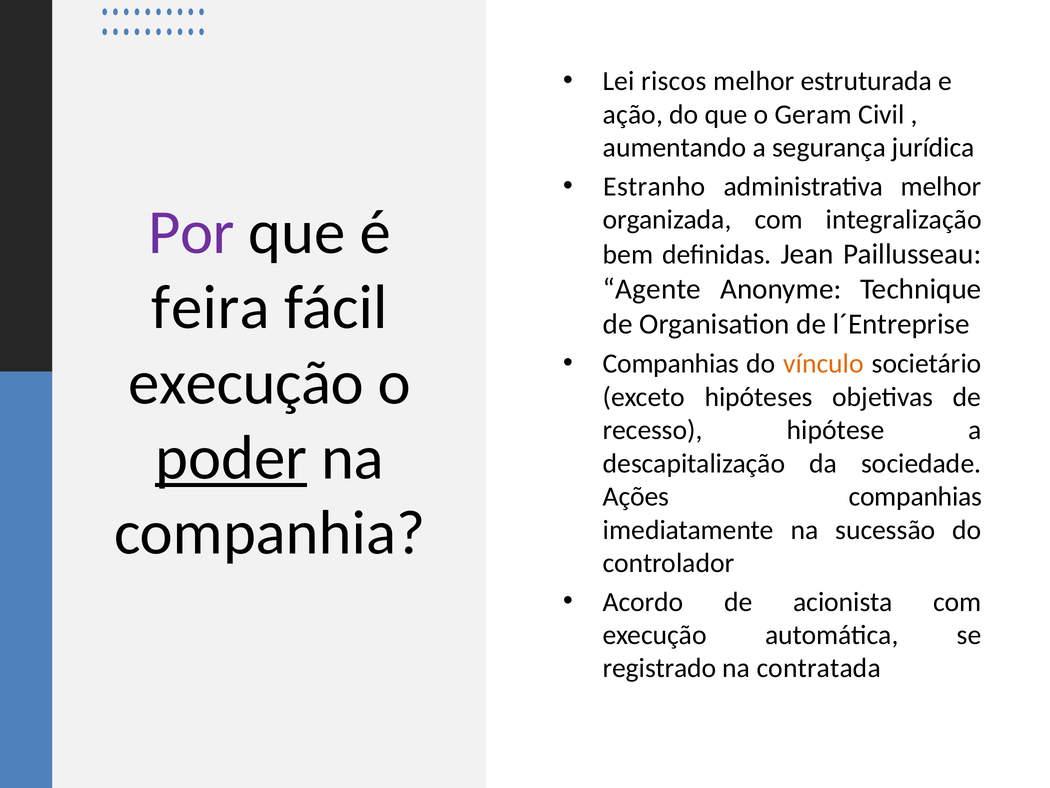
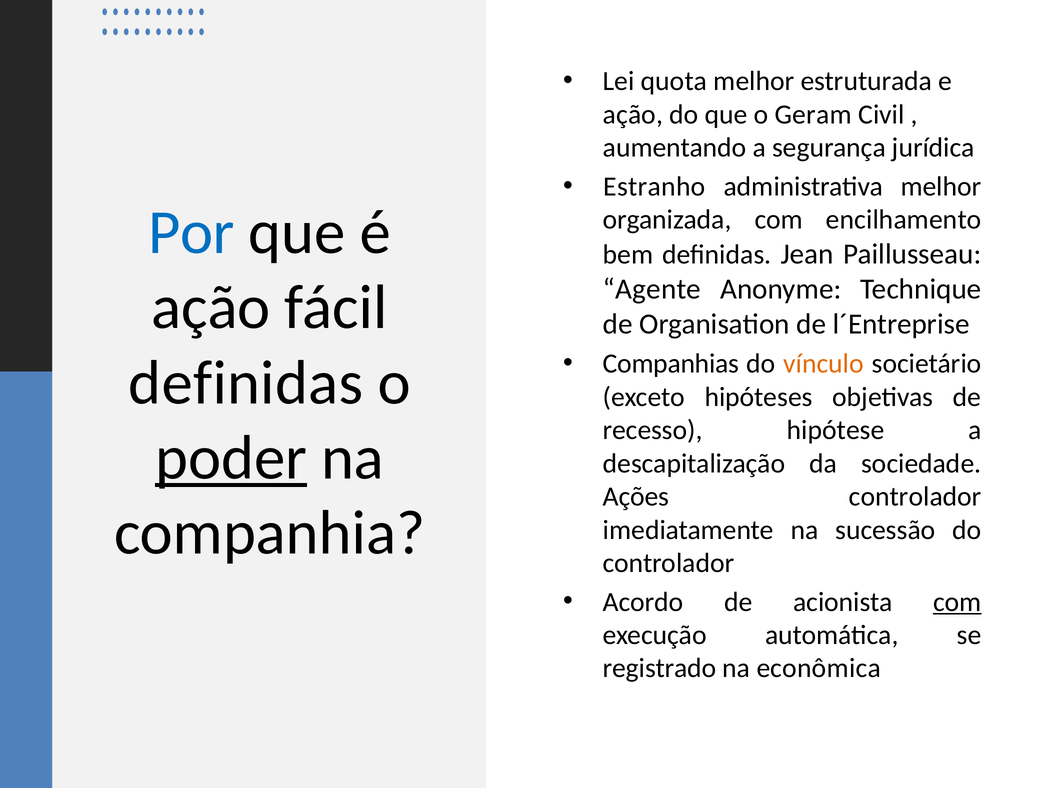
riscos: riscos -> quota (674, 81)
Por colour: purple -> blue (192, 232)
integralização: integralização -> encilhamento (904, 220)
feira: feira -> ação (211, 307)
execução: execução -> definidas (246, 383)
Ações companhias: companhias -> controlador (915, 496)
com underline: none -> present (957, 602)
contratada: contratada -> econômica (819, 668)
